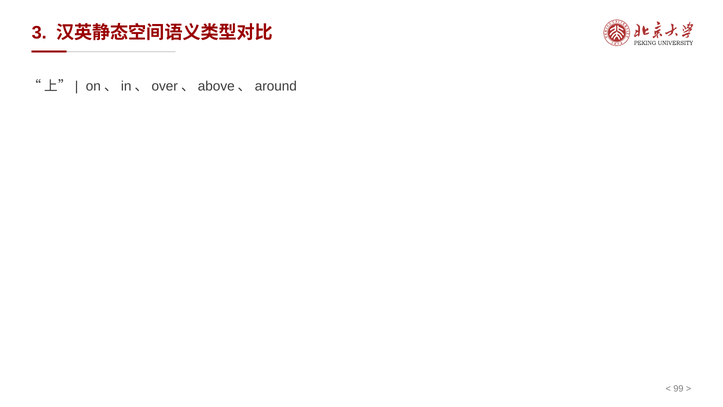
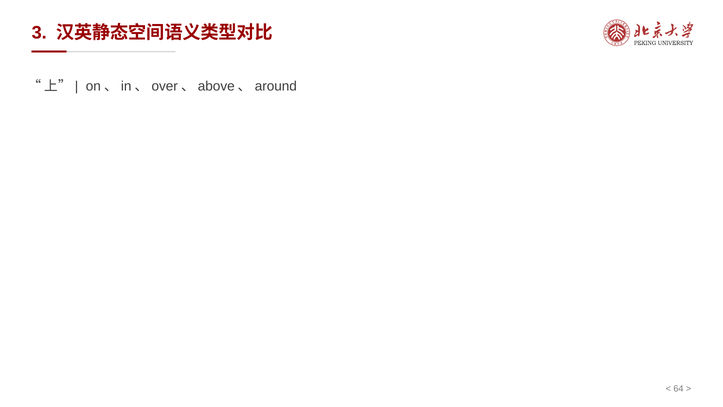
99: 99 -> 64 (679, 388)
